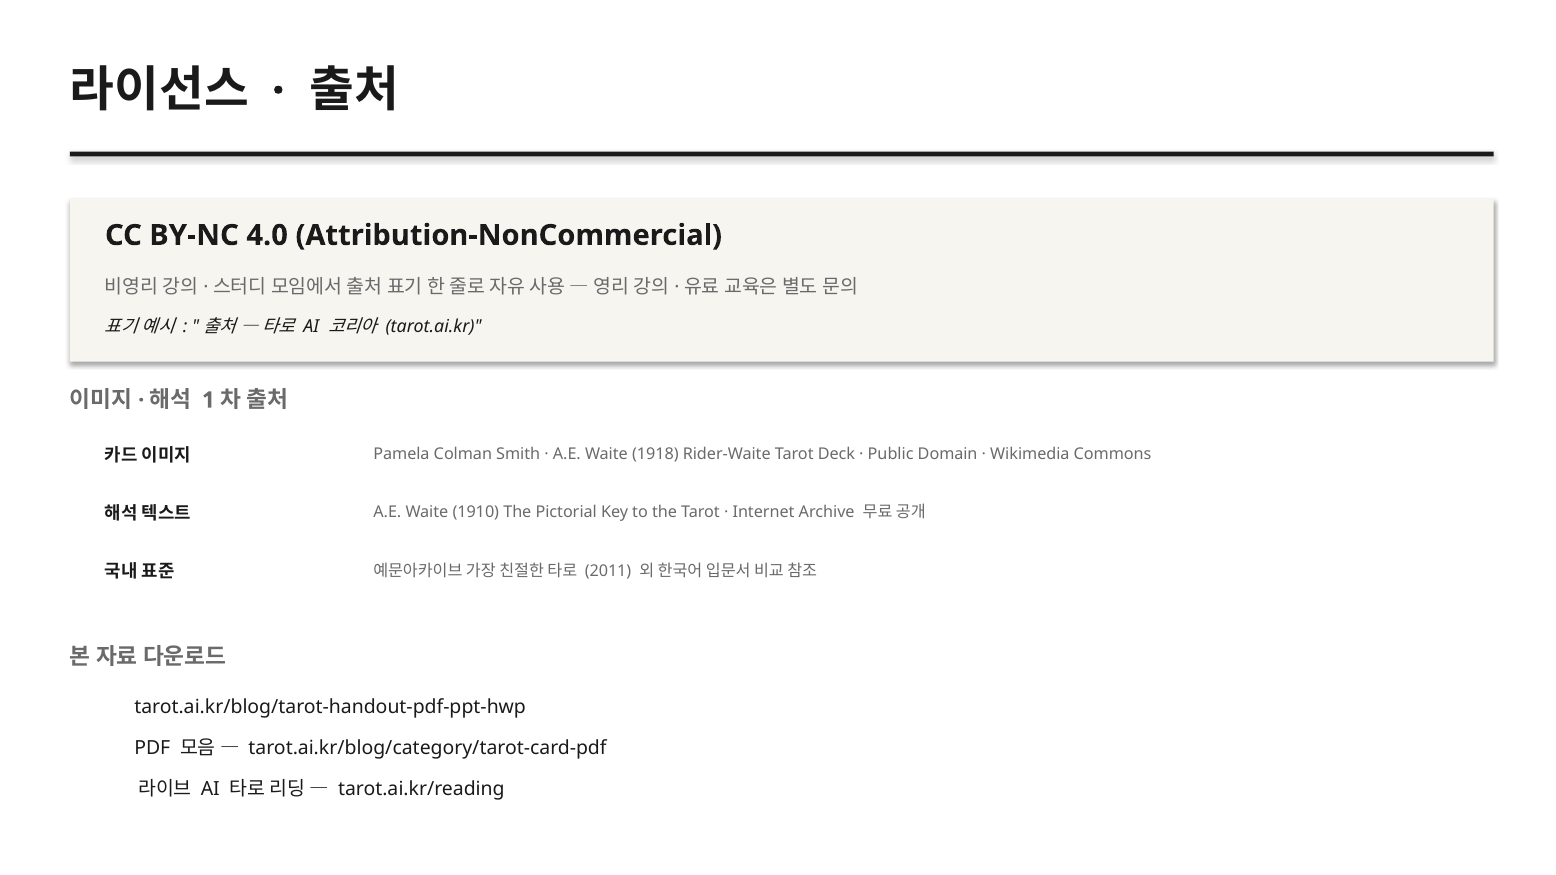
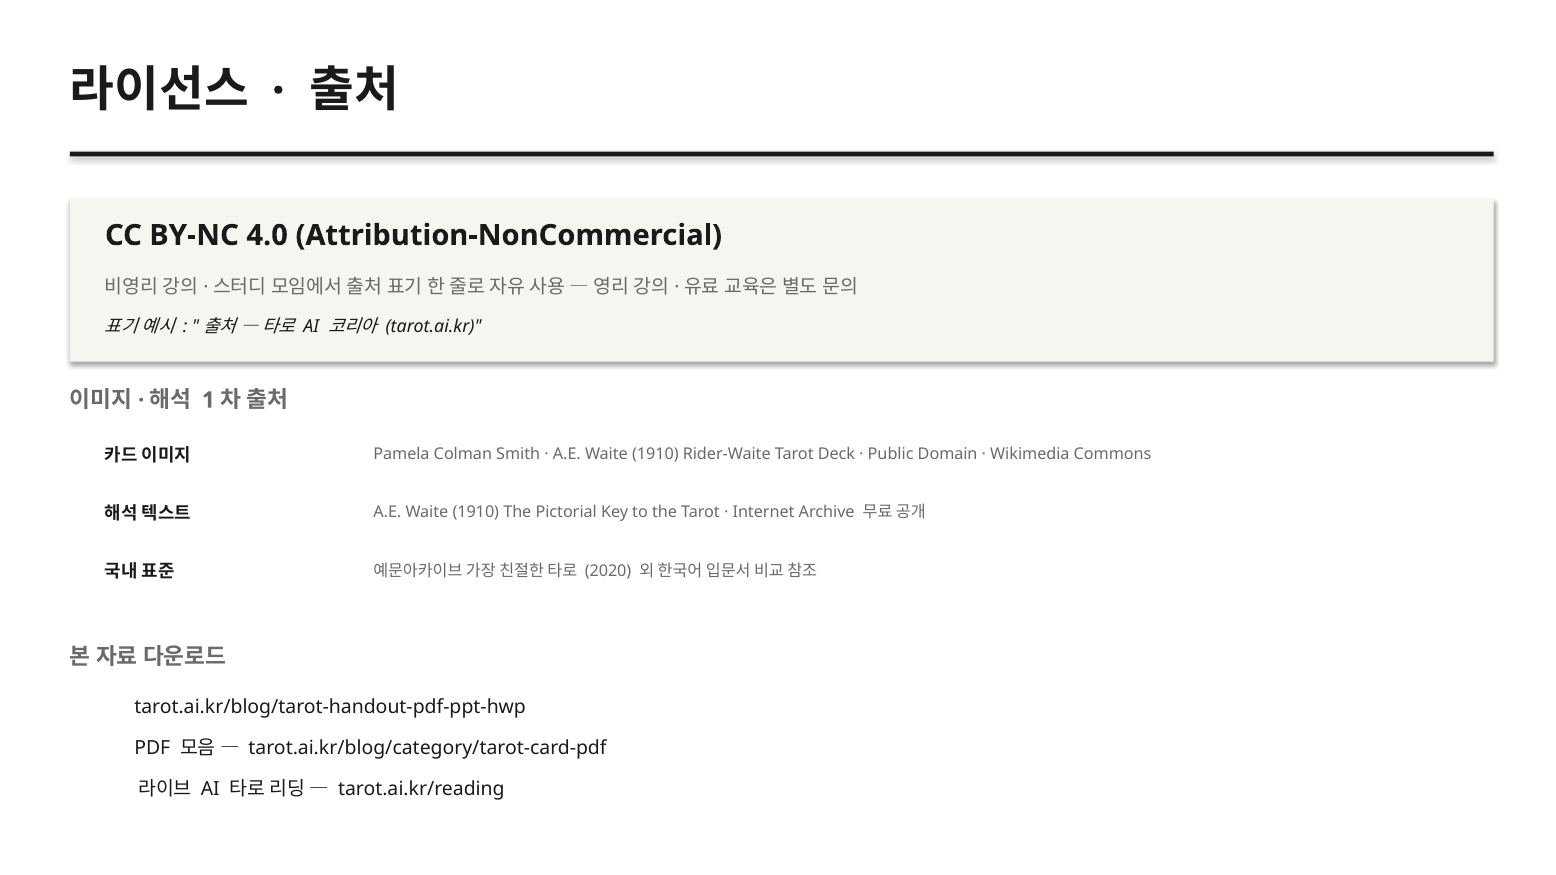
1918: 1918 -> 1910 (655, 454)
2011: 2011 -> 2020 (608, 571)
